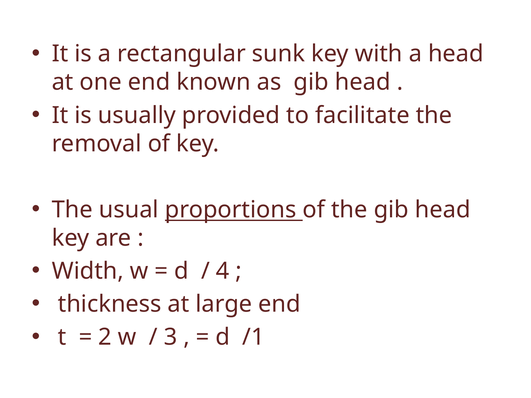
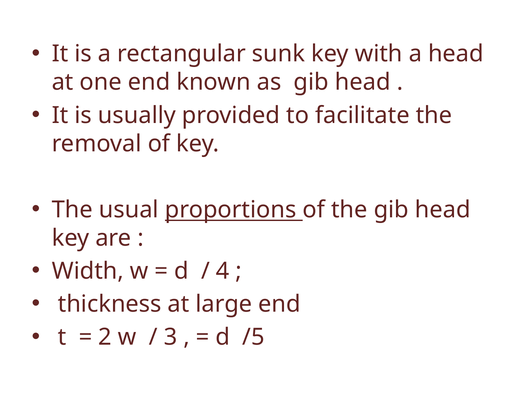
/1: /1 -> /5 (253, 337)
